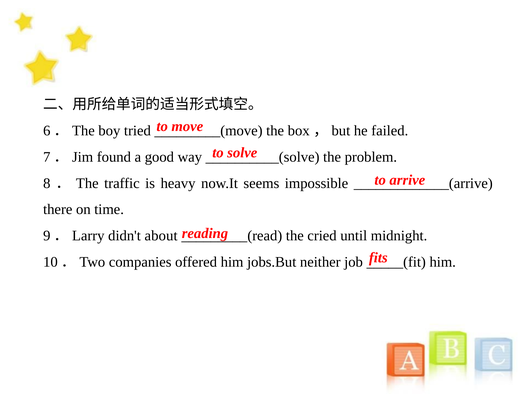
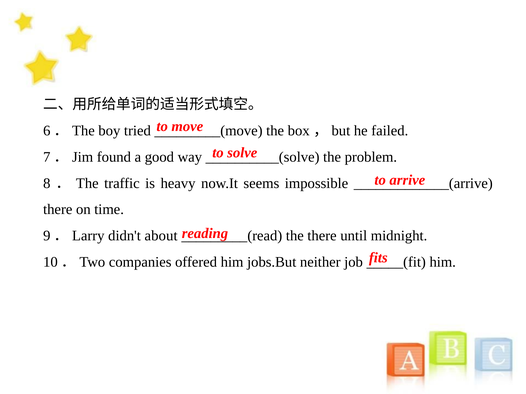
the cried: cried -> there (322, 236)
